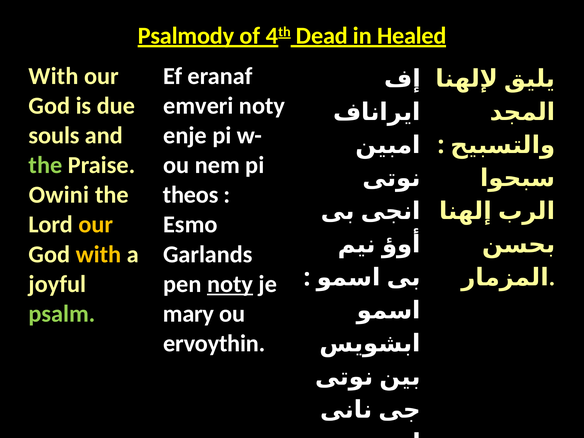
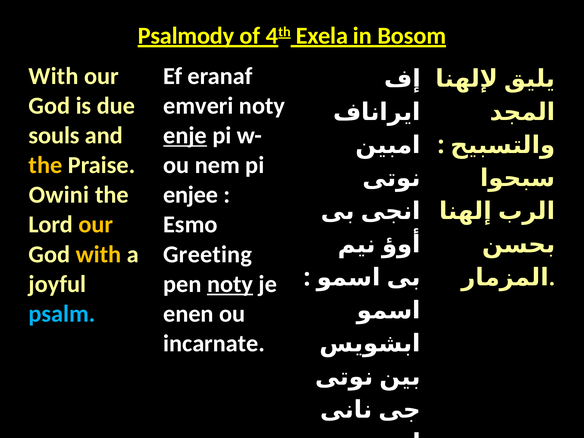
Dead: Dead -> Exela (322, 36)
Healed: Healed -> Bosom (412, 36)
enje underline: none -> present (185, 136)
the colour: light green -> yellow (45, 165)
theos: theos -> enjee (191, 195)
Garlands: Garlands -> Greeting (208, 254)
psalm colour: light green -> light blue (62, 314)
mary: mary -> enen (188, 314)
ervoythin: ervoythin -> incarnate (214, 343)
